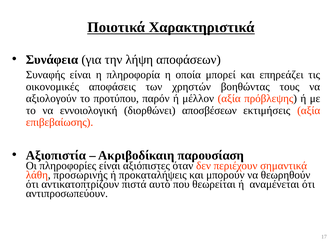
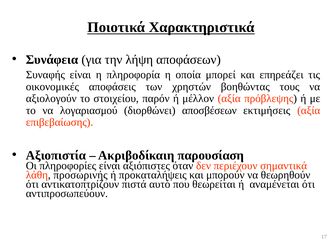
προτύπου: προτύπου -> στοιχείου (116, 98)
εννοιολογική: εννοιολογική -> λογαριασμού (89, 110)
